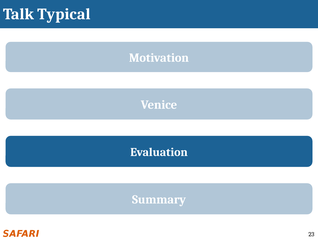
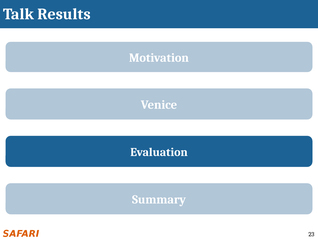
Typical: Typical -> Results (64, 14)
